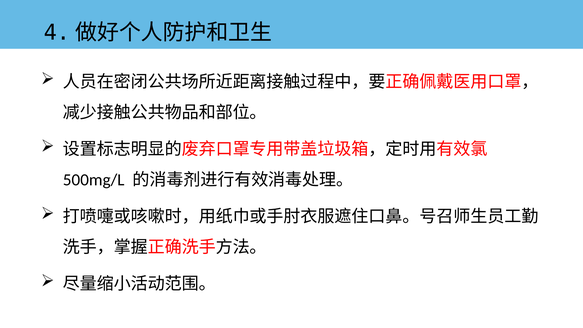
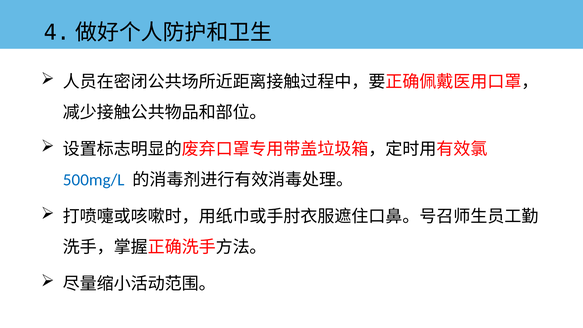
500mg/L colour: black -> blue (94, 180)
